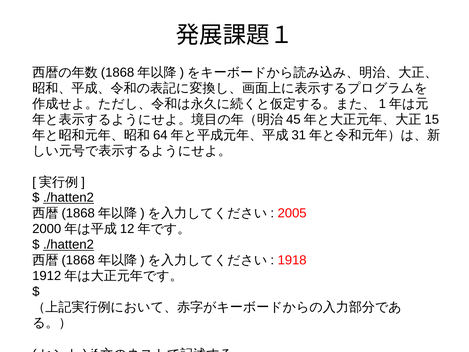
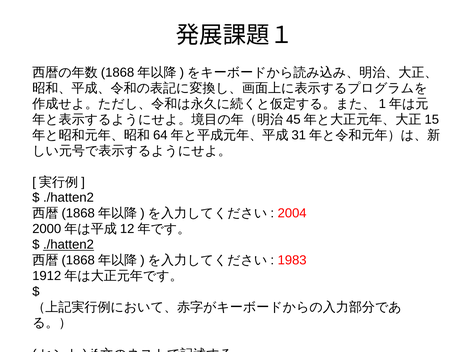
./hatten2 underline: present -> none (68, 198)
2005: 2005 -> 2004 (292, 213)
1918: 1918 -> 1983 (292, 260)
